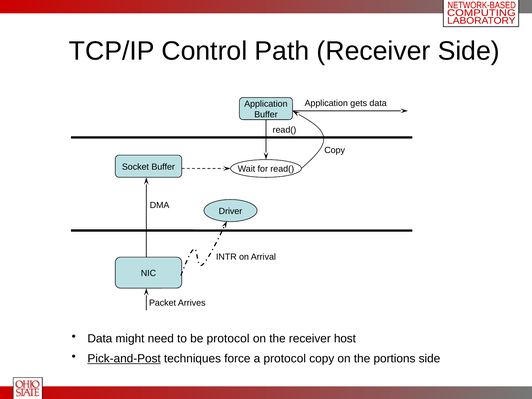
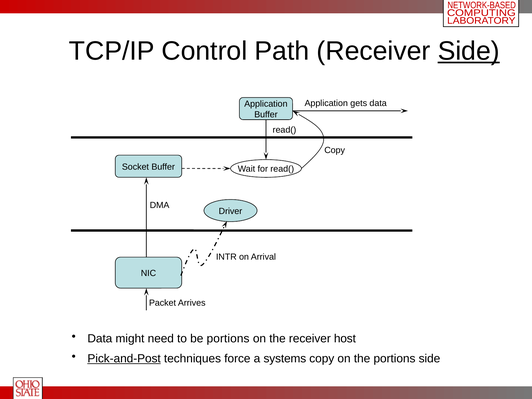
Side underline: none -> present (469, 51)
be protocol: protocol -> portions (228, 339)
a protocol: protocol -> systems (285, 359)
